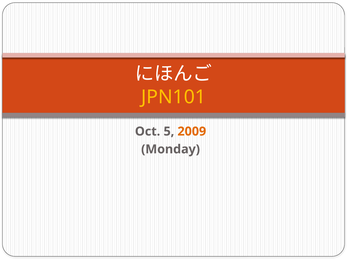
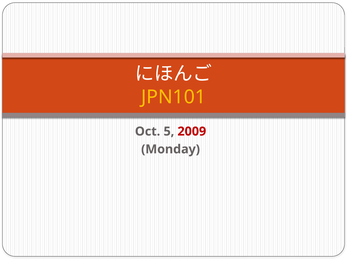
2009 colour: orange -> red (192, 132)
